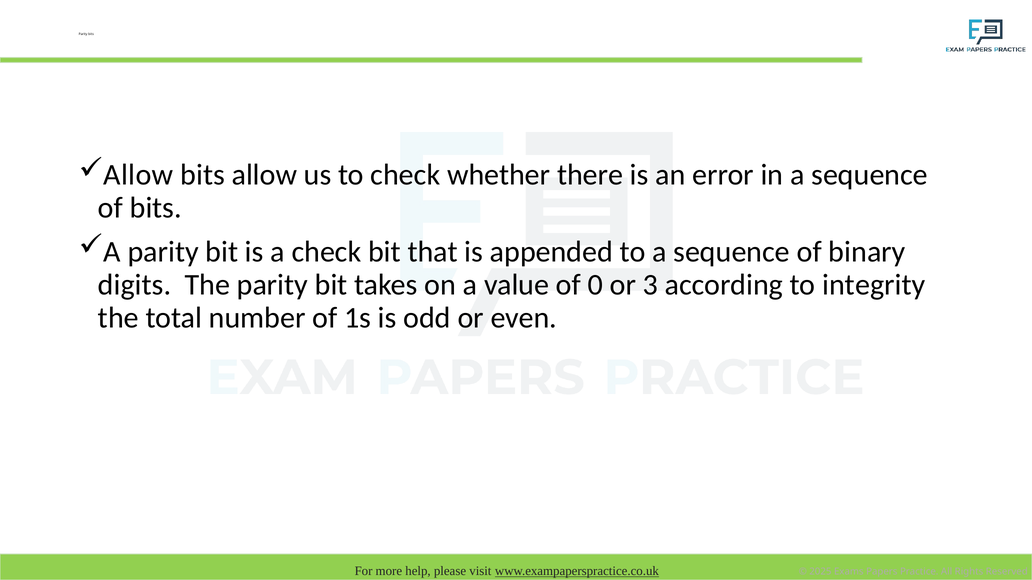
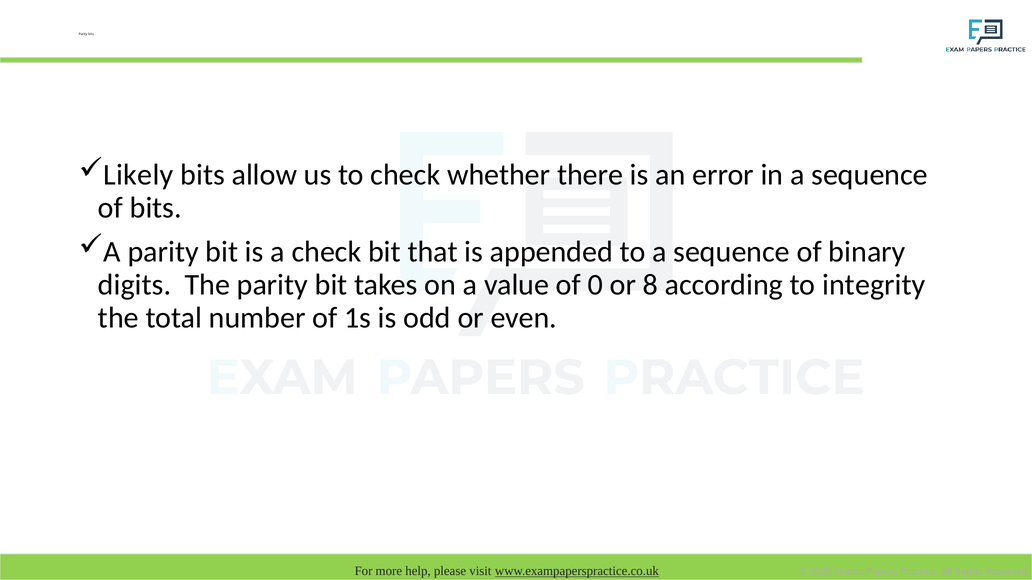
Allow: Allow -> Likely (138, 175)
3: 3 -> 8 (650, 285)
